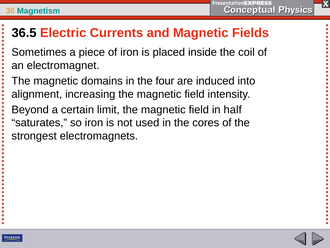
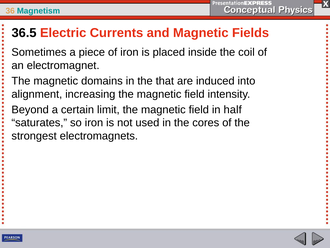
four: four -> that (165, 81)
